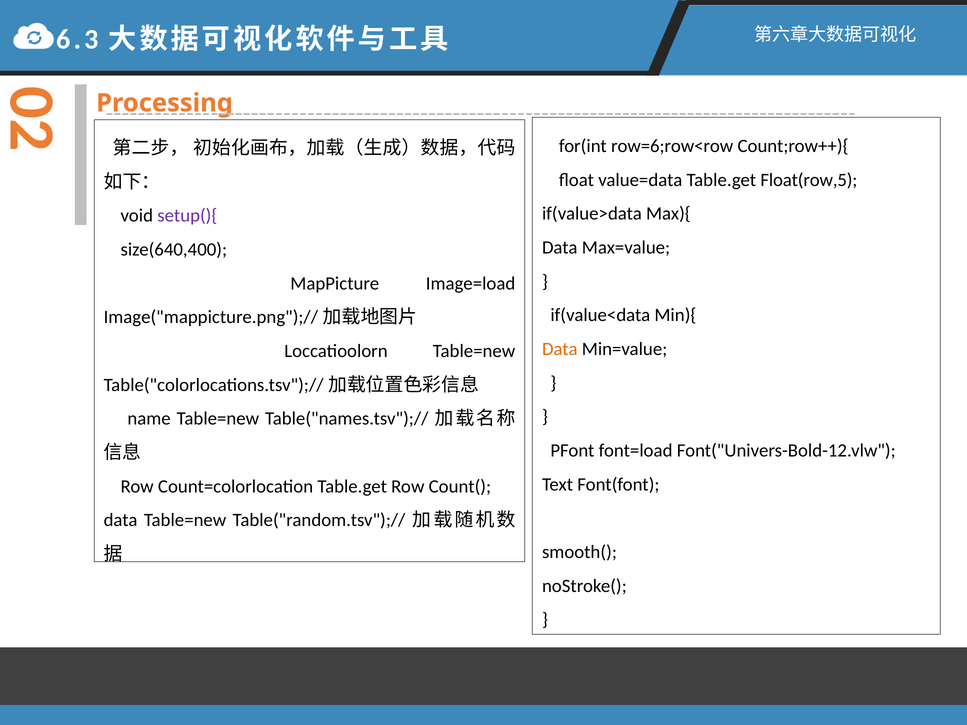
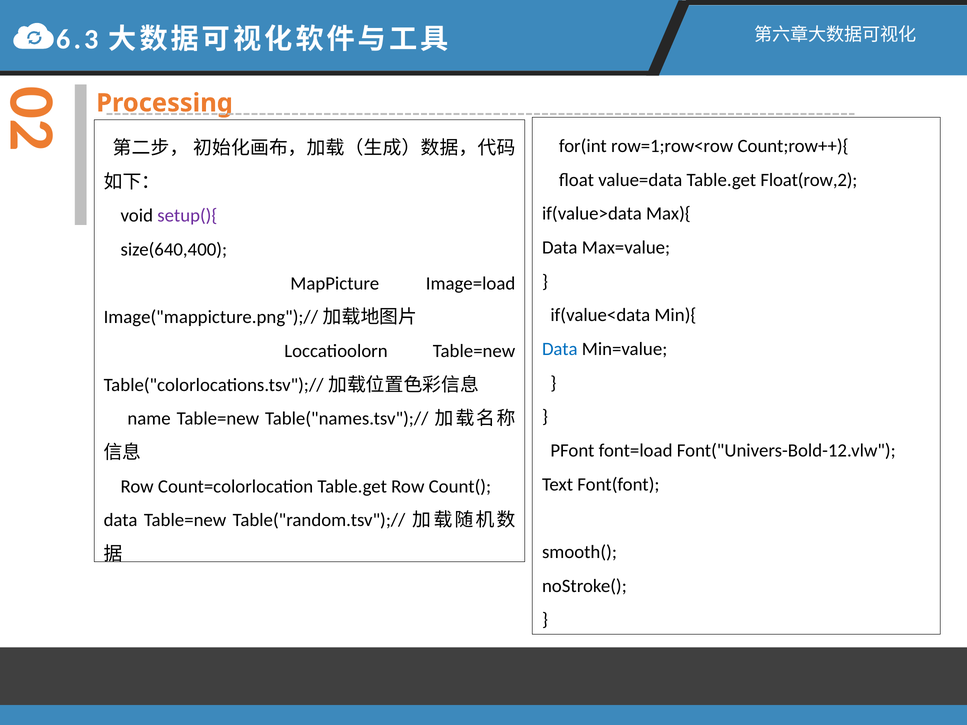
row=6;row<row: row=6;row<row -> row=1;row<row (672, 146)
Float(row,5: Float(row,5 -> Float(row,2 (809, 180)
Data colour: orange -> blue (560, 349)
